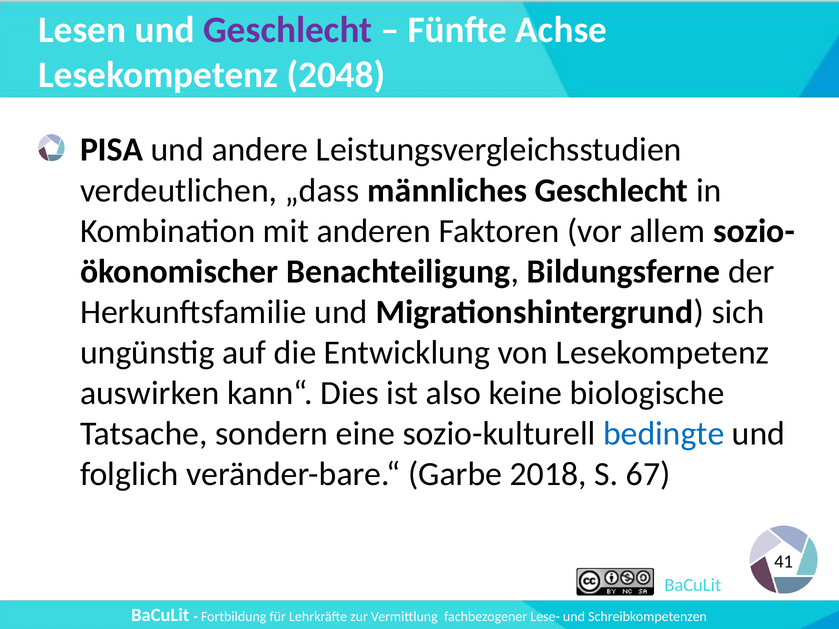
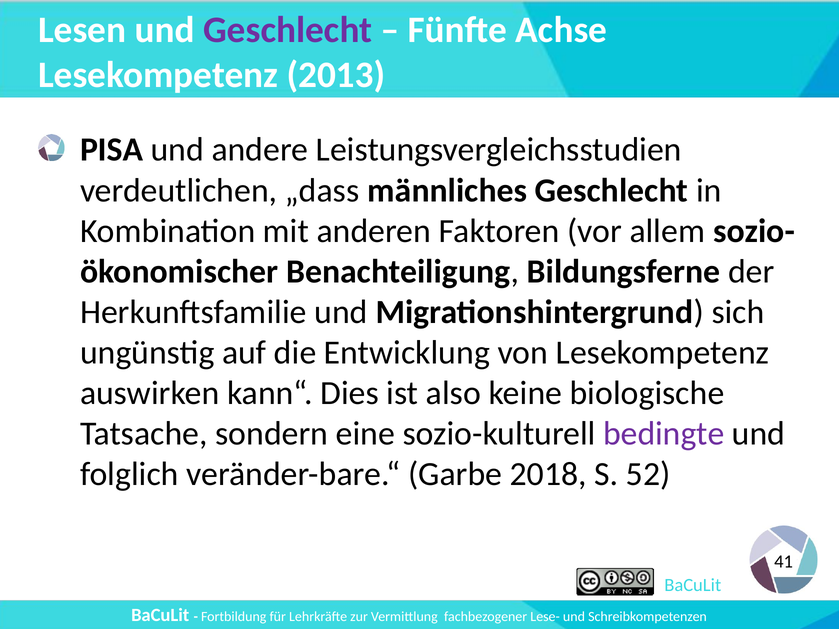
2048: 2048 -> 2013 (336, 75)
bedingte colour: blue -> purple (664, 434)
67: 67 -> 52 (648, 474)
